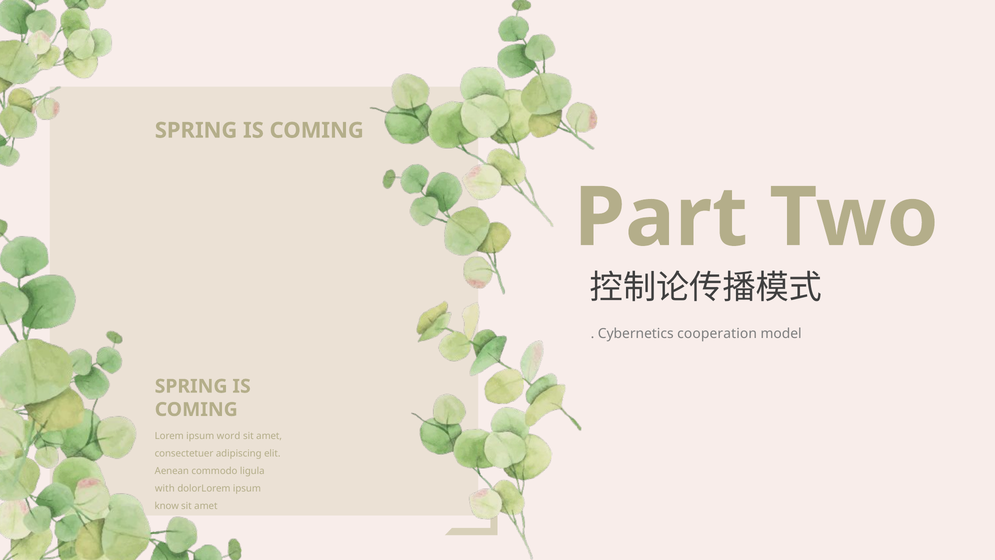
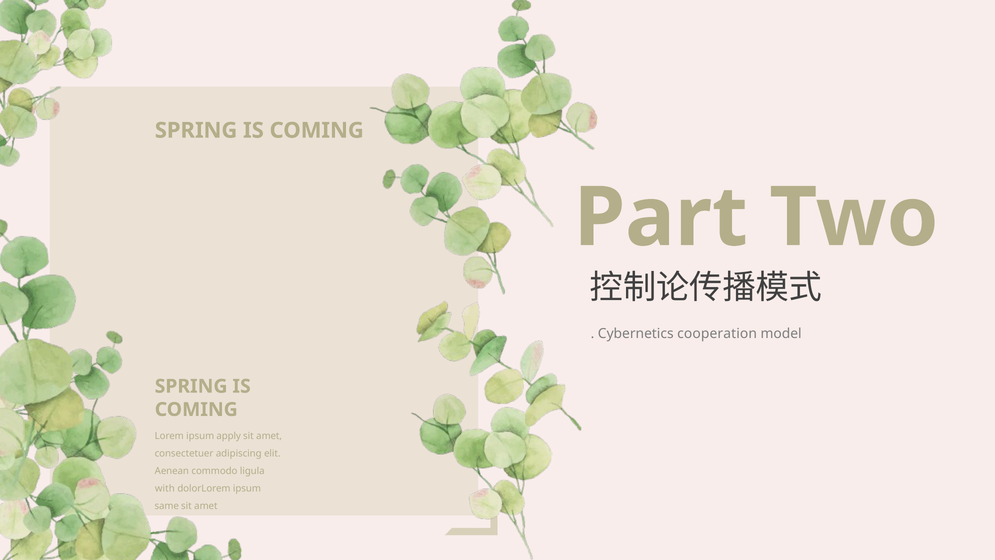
word: word -> apply (229, 436)
know: know -> same (167, 506)
